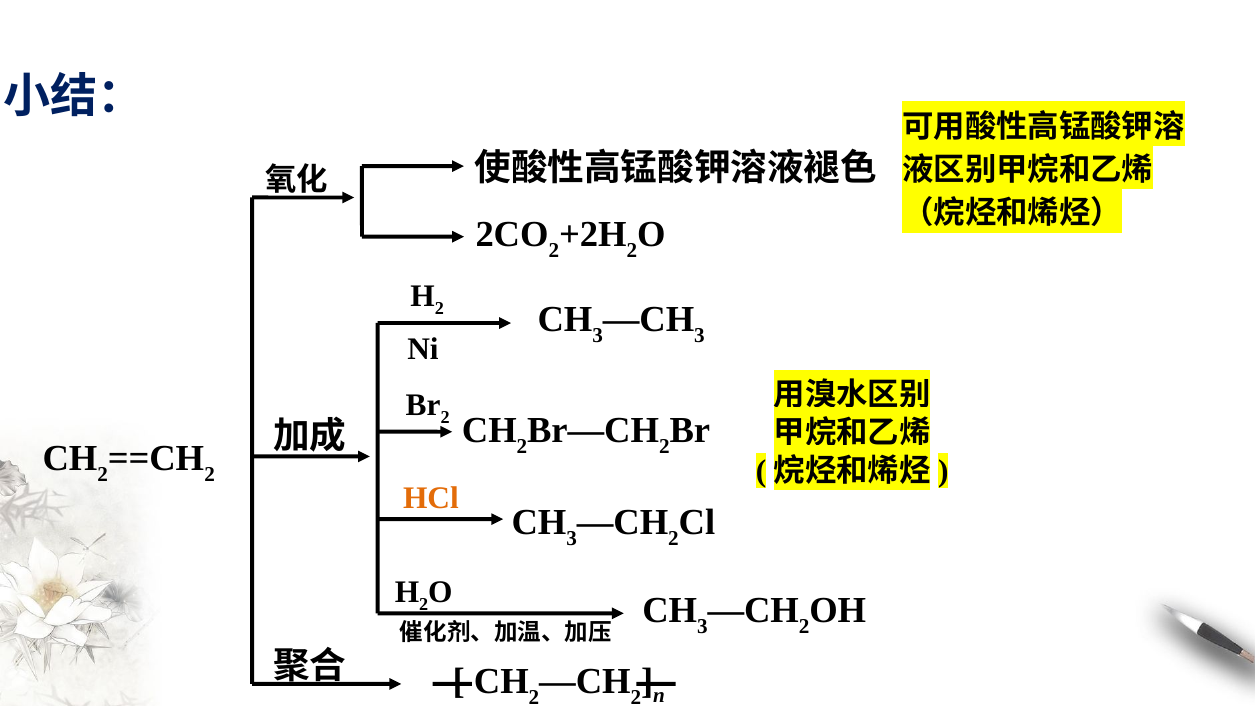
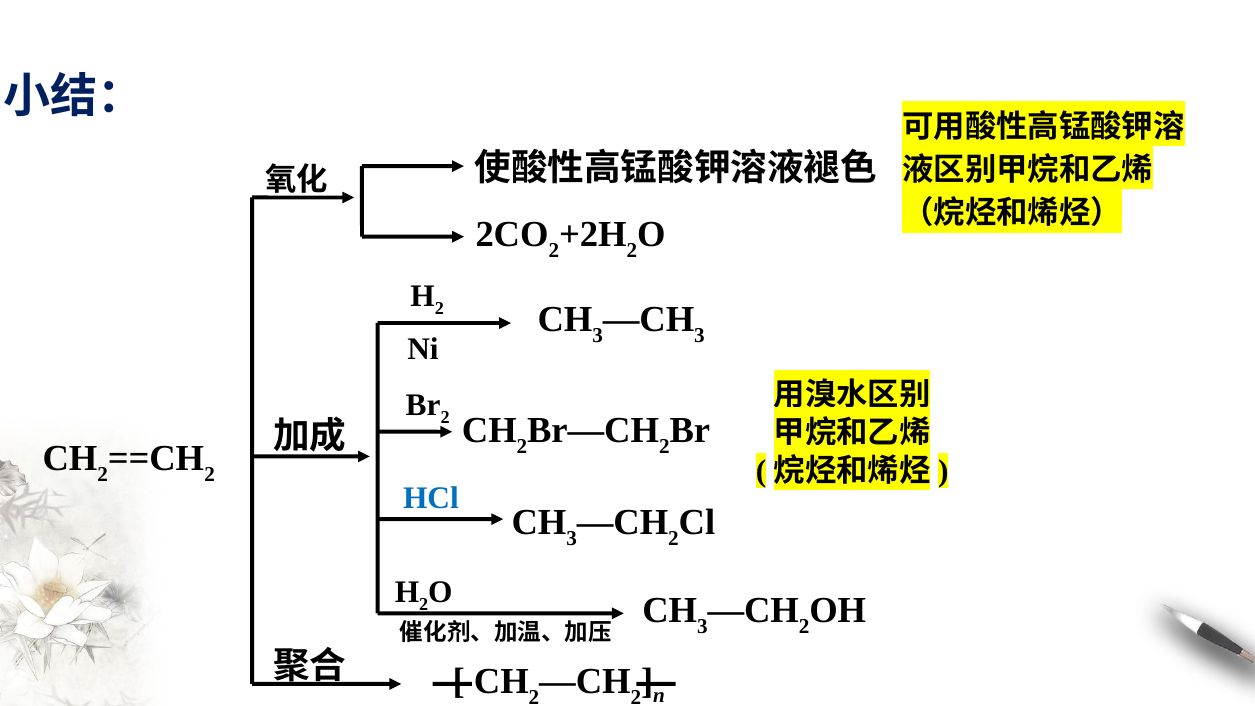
HCl colour: orange -> blue (431, 498)
